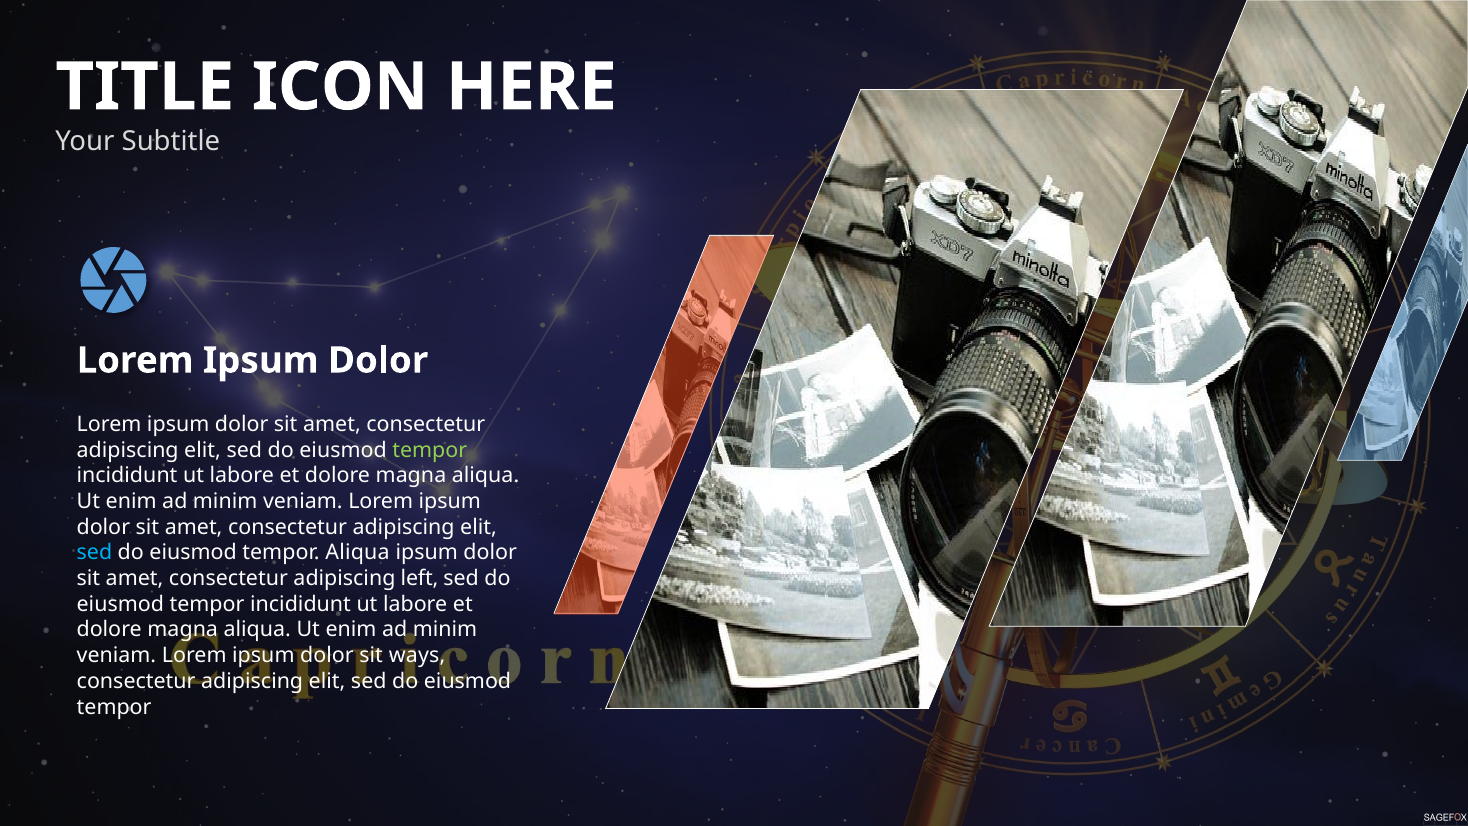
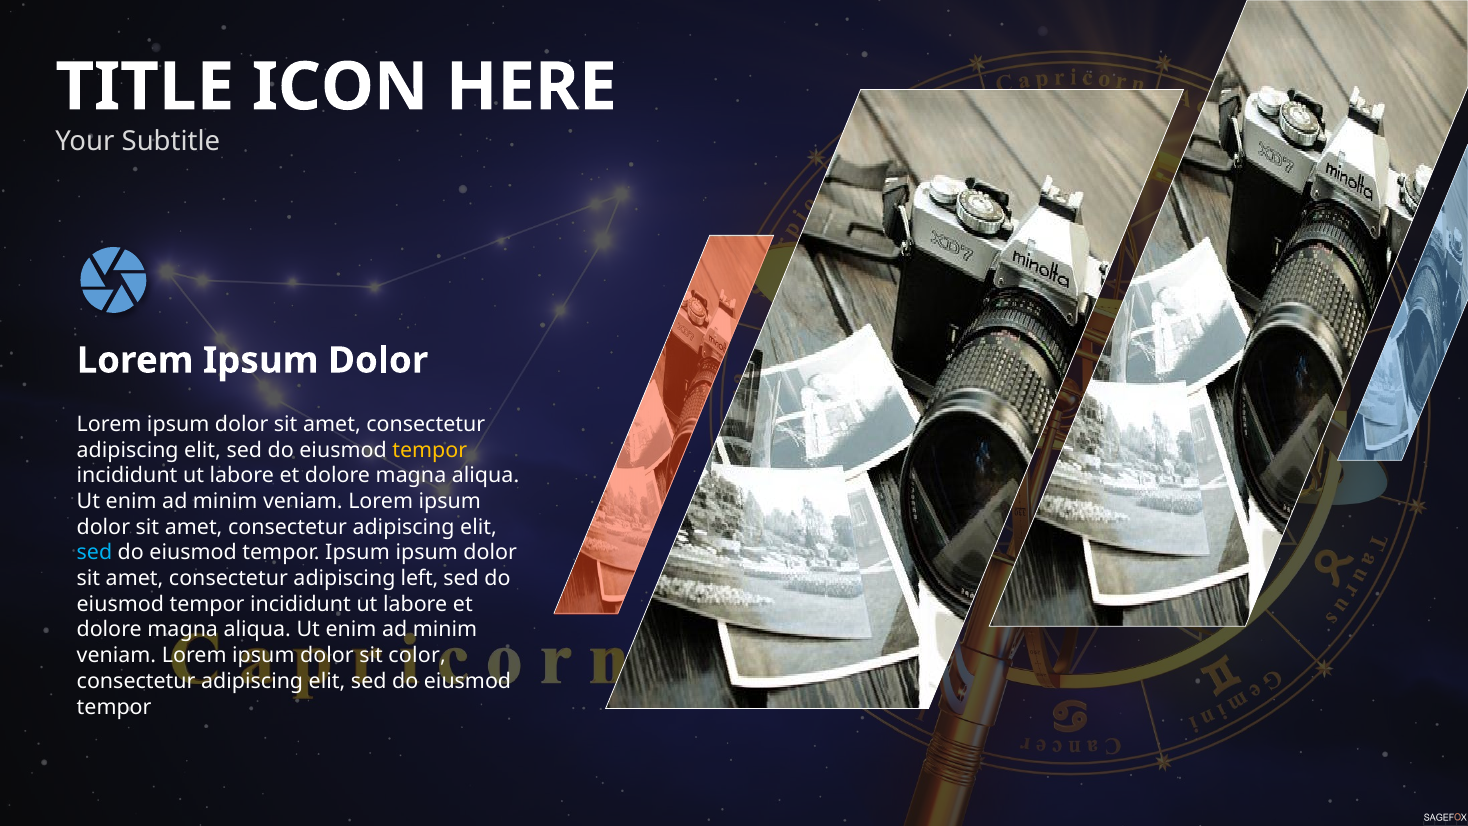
tempor colour: light green -> yellow (430, 450)
tempor Aliqua: Aliqua -> Ipsum (358, 553)
ways: ways -> color (417, 655)
